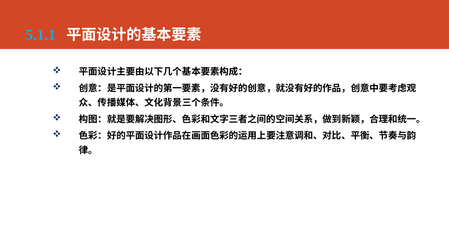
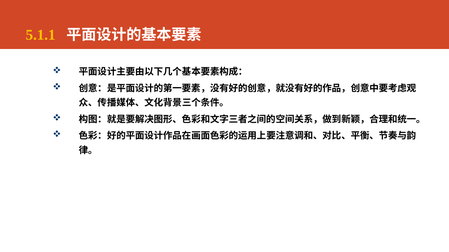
5.1.1 colour: light blue -> yellow (41, 35)
